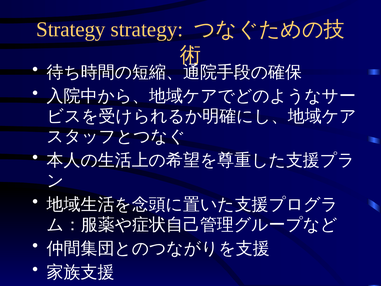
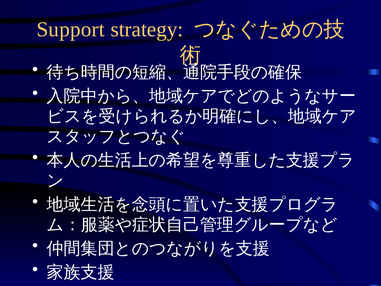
Strategy: Strategy -> Support (71, 29)
